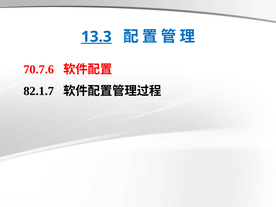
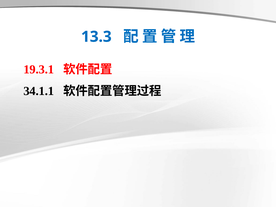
13.3 underline: present -> none (96, 37)
70.7.6: 70.7.6 -> 19.3.1 (39, 69)
82.1.7: 82.1.7 -> 34.1.1 (39, 91)
